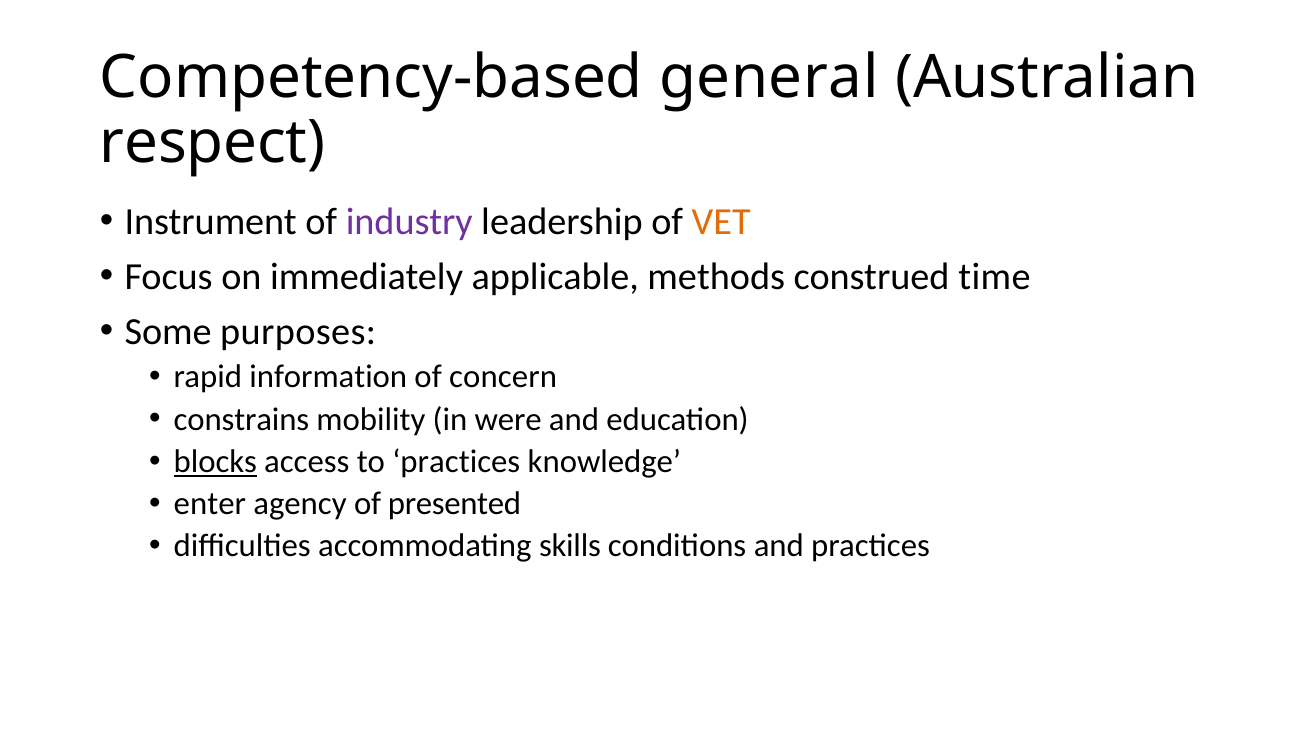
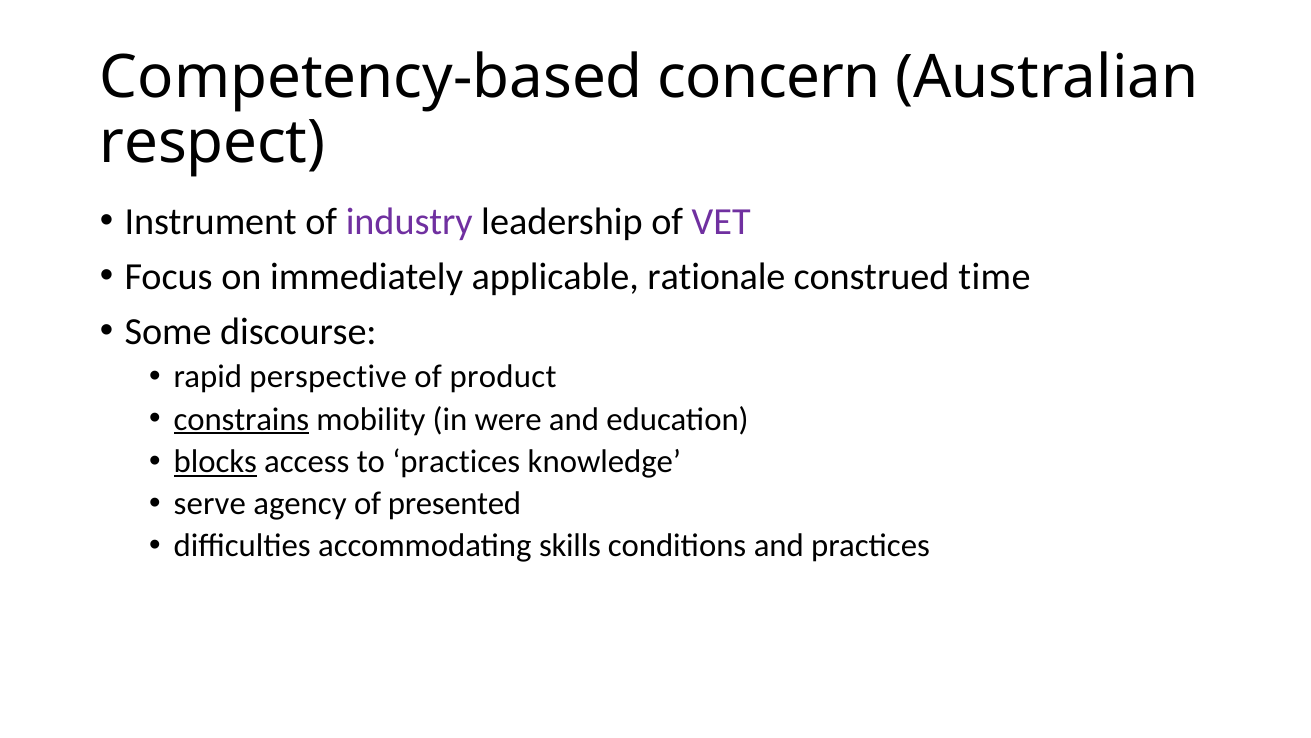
general: general -> concern (769, 78)
VET colour: orange -> purple (721, 222)
methods: methods -> rationale (716, 277)
purposes: purposes -> discourse (298, 332)
information: information -> perspective (328, 377)
concern: concern -> product (503, 377)
constrains underline: none -> present (241, 419)
enter: enter -> serve (210, 503)
